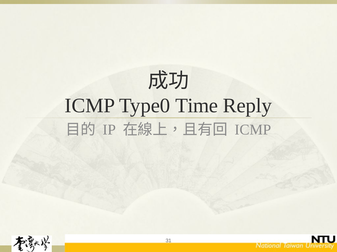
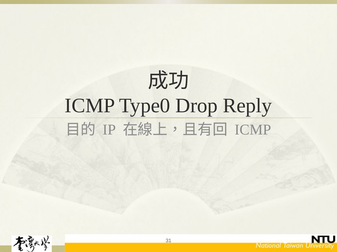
Time: Time -> Drop (197, 106)
